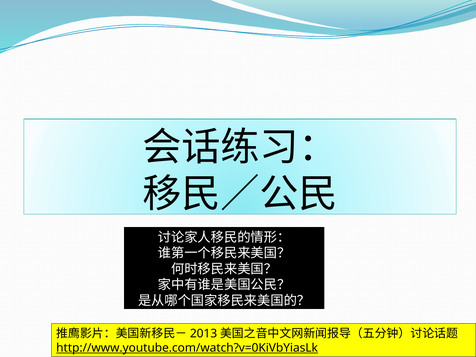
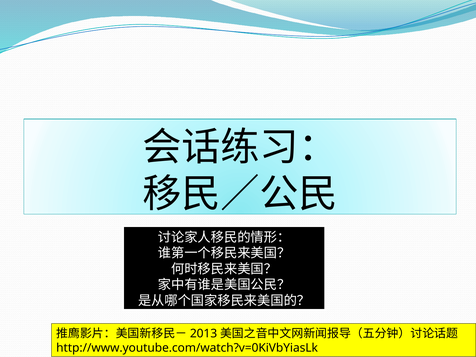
http://www.youtube.com/watch?v=0KiVbYiasLk underline: present -> none (187, 348)
